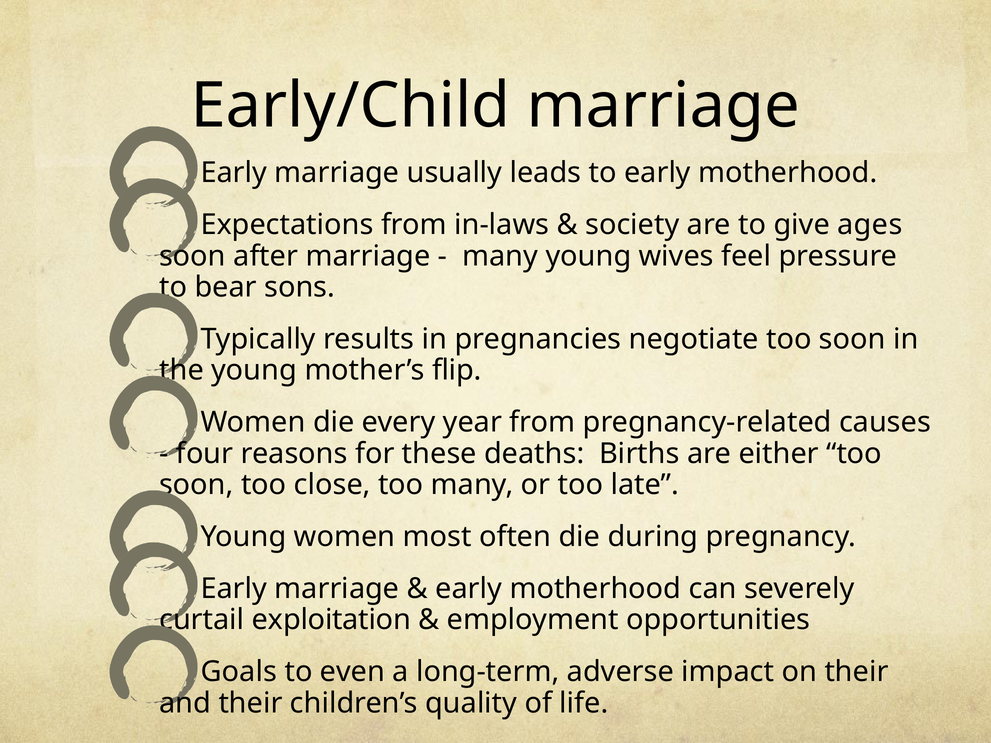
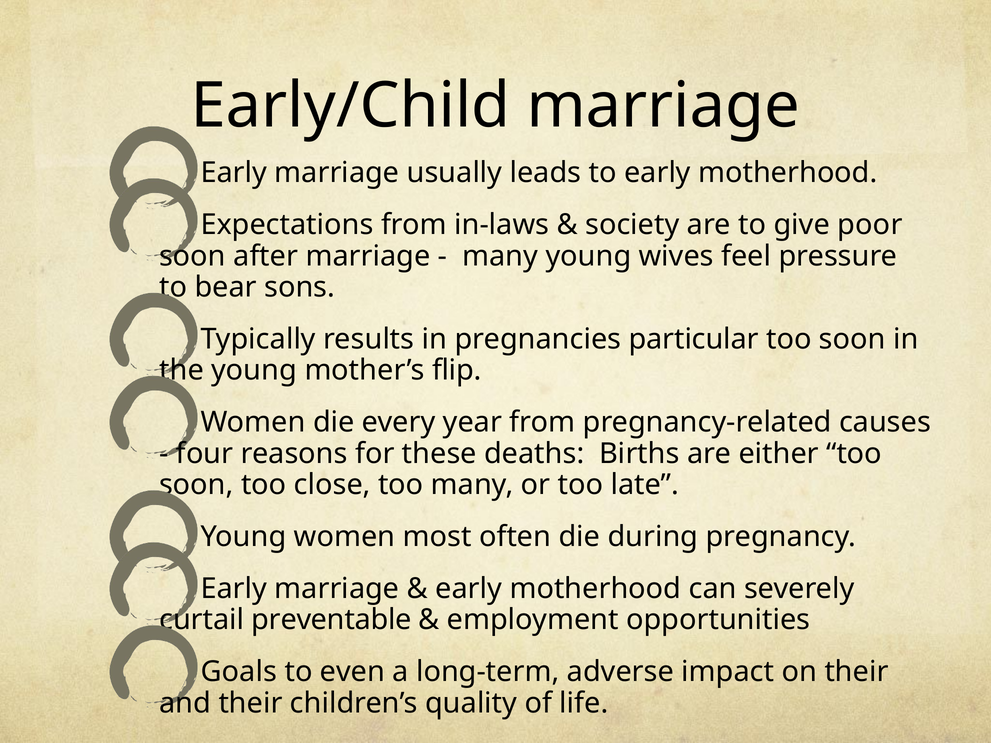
ages: ages -> poor (870, 225)
negotiate: negotiate -> particular (694, 339)
exploitation: exploitation -> preventable (331, 620)
